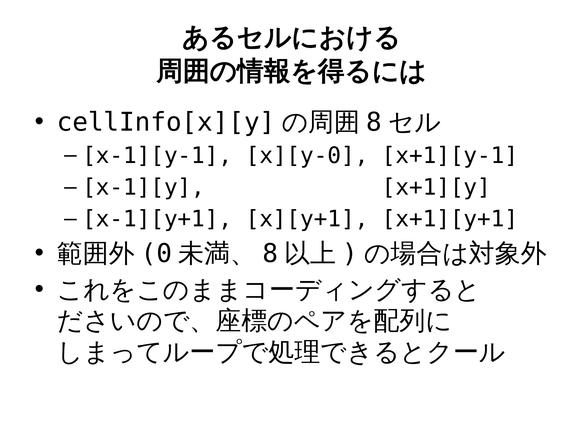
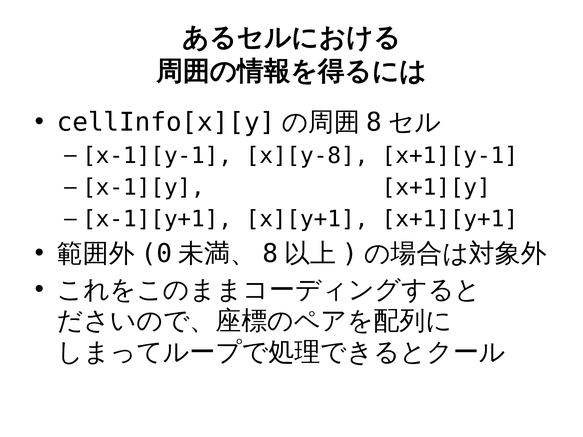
x][y-0: x][y-0 -> x][y-8 (307, 156)
